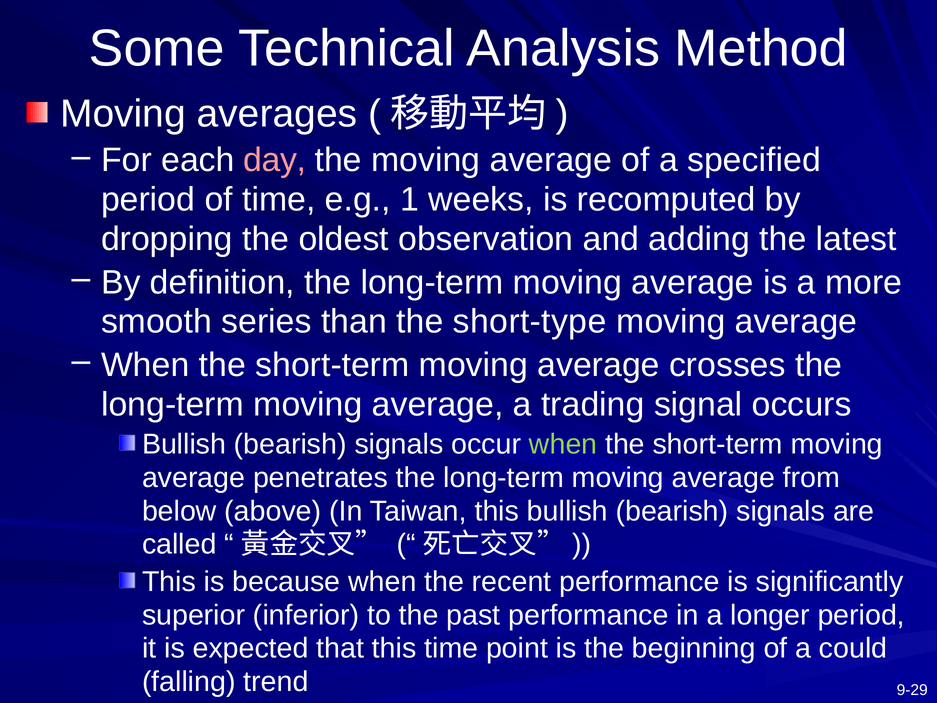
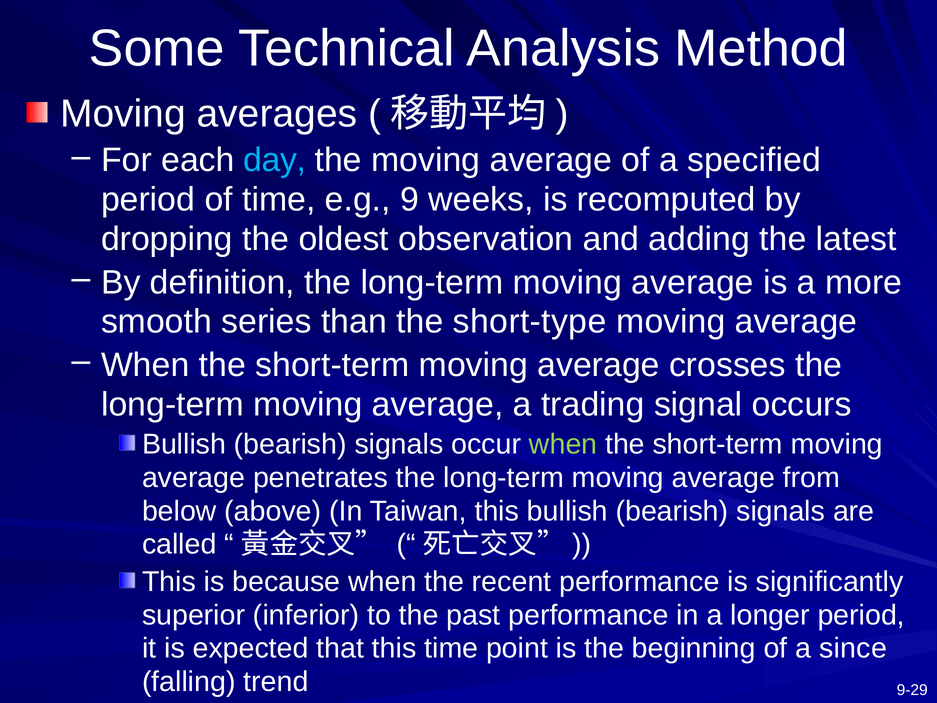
day colour: pink -> light blue (275, 160)
1: 1 -> 9 (409, 200)
could: could -> since (853, 648)
